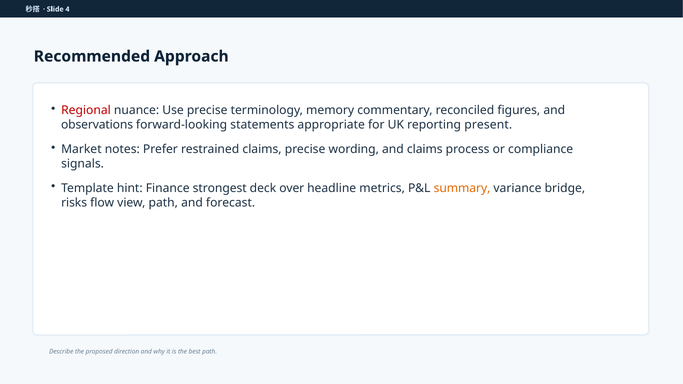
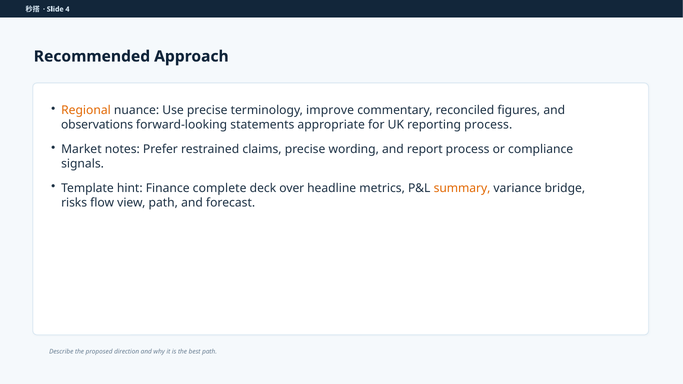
Regional colour: red -> orange (86, 111)
memory: memory -> improve (330, 111)
reporting present: present -> process (488, 125)
and claims: claims -> report (425, 150)
strongest: strongest -> complete (220, 189)
